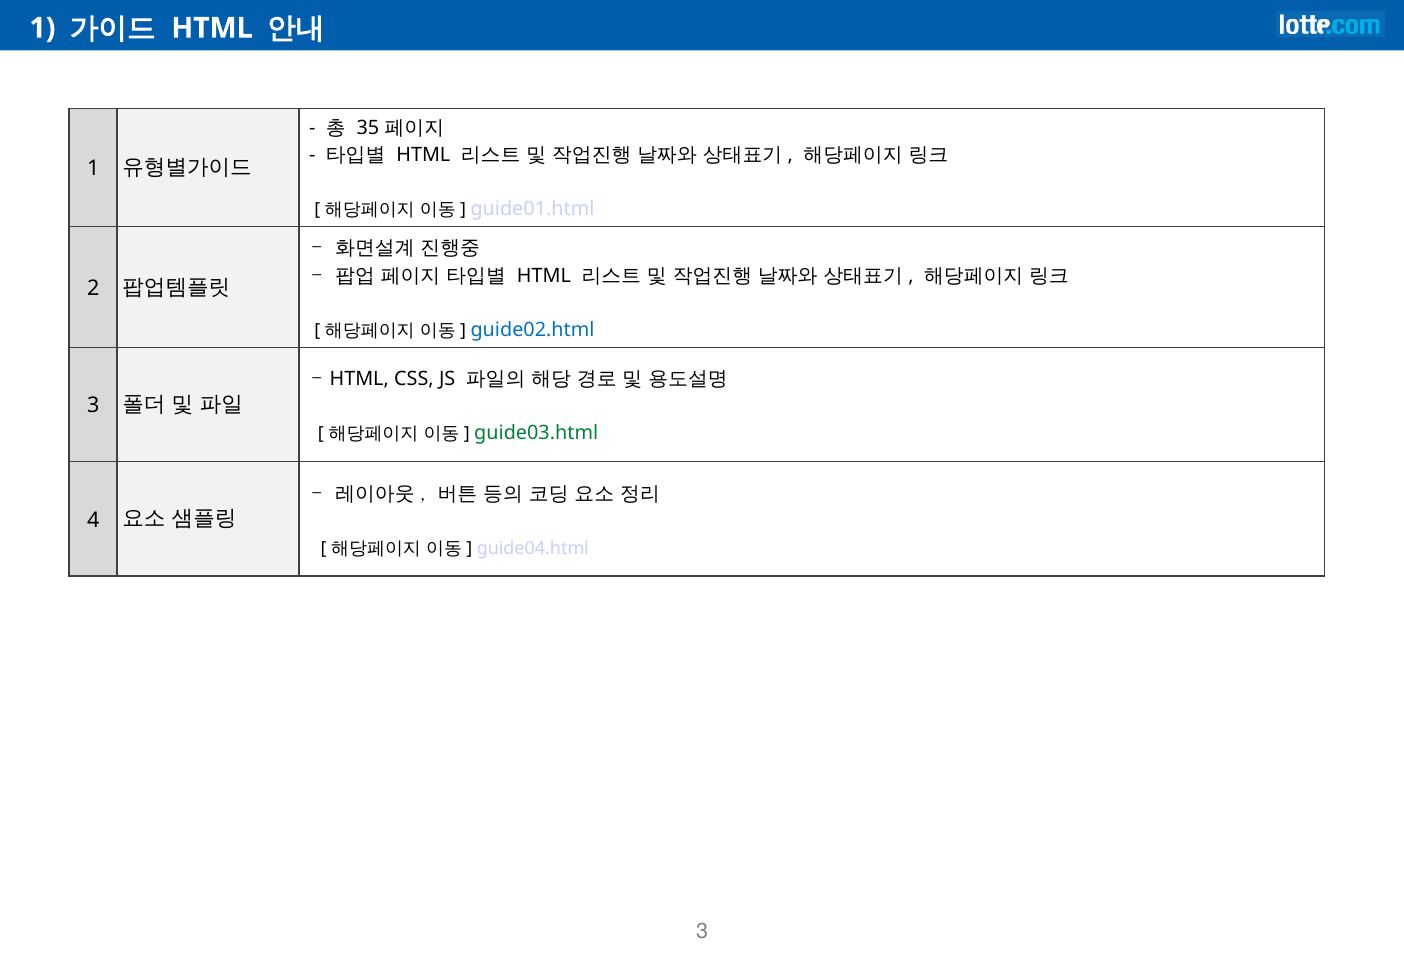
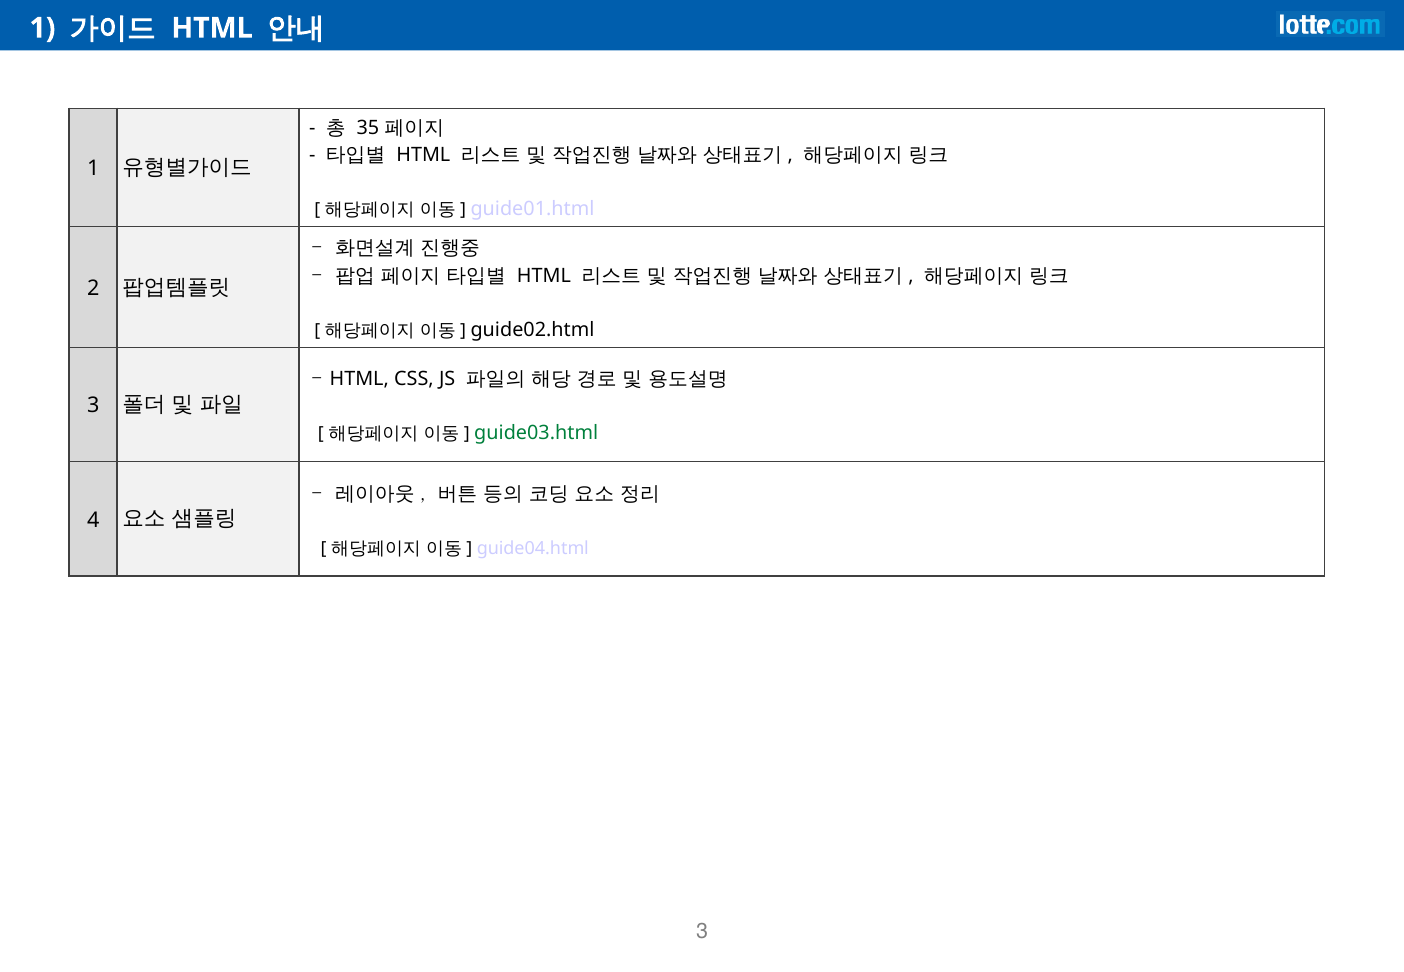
guide02.html colour: blue -> black (533, 330)
